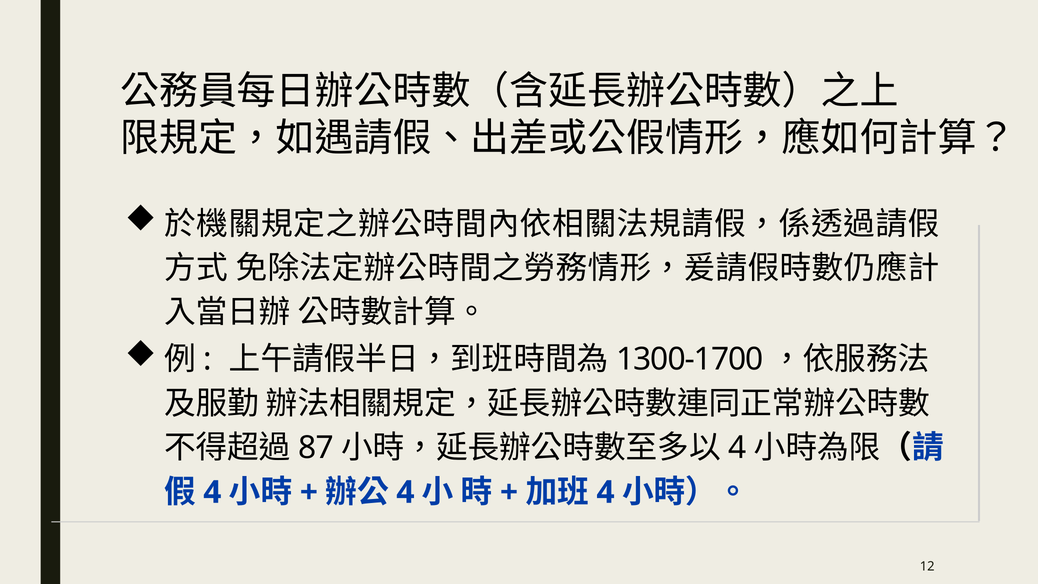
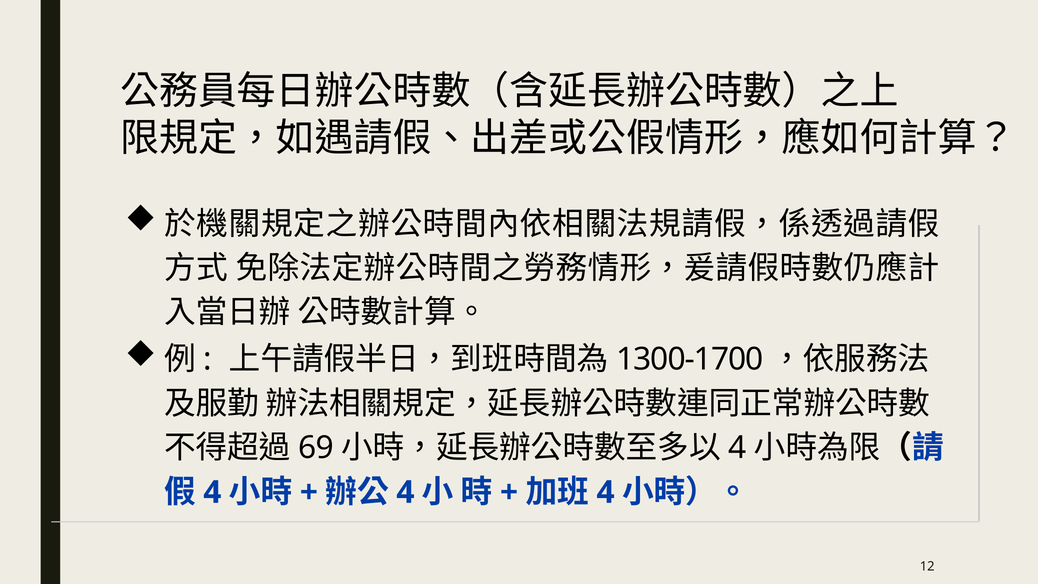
87: 87 -> 69 (316, 448)
